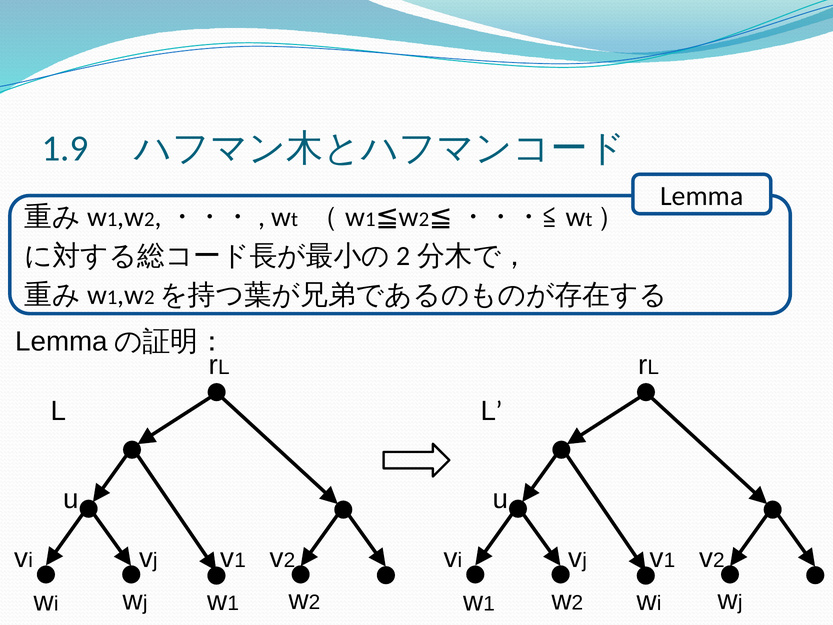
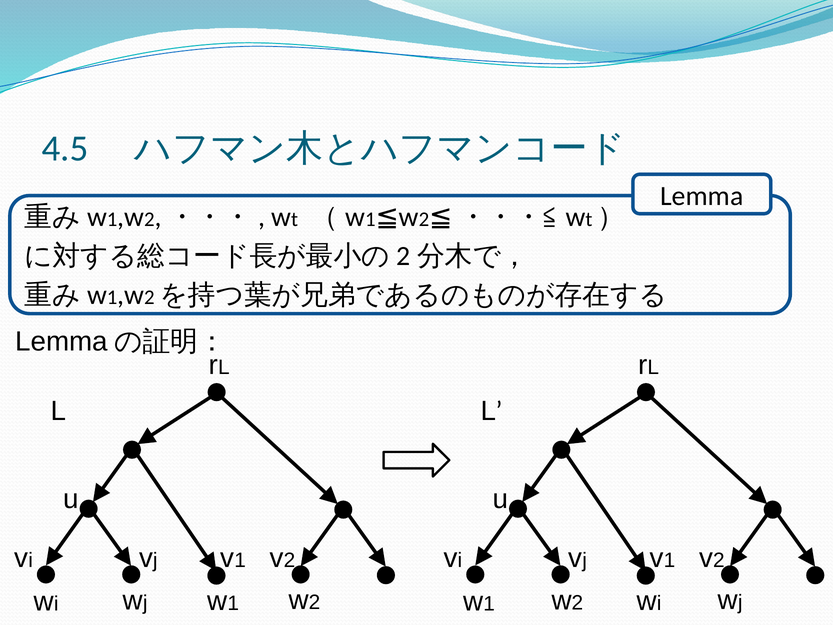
1.9: 1.9 -> 4.5 (65, 149)
